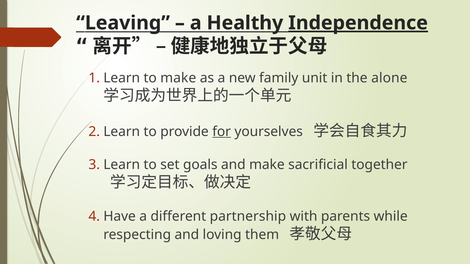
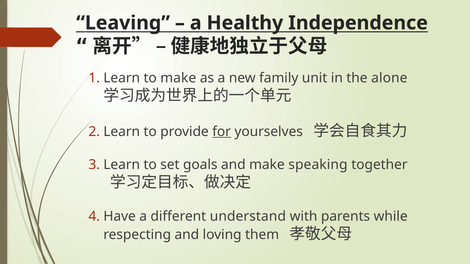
Independence underline: present -> none (358, 23)
sacrificial: sacrificial -> speaking (318, 165)
partnership: partnership -> understand (248, 217)
